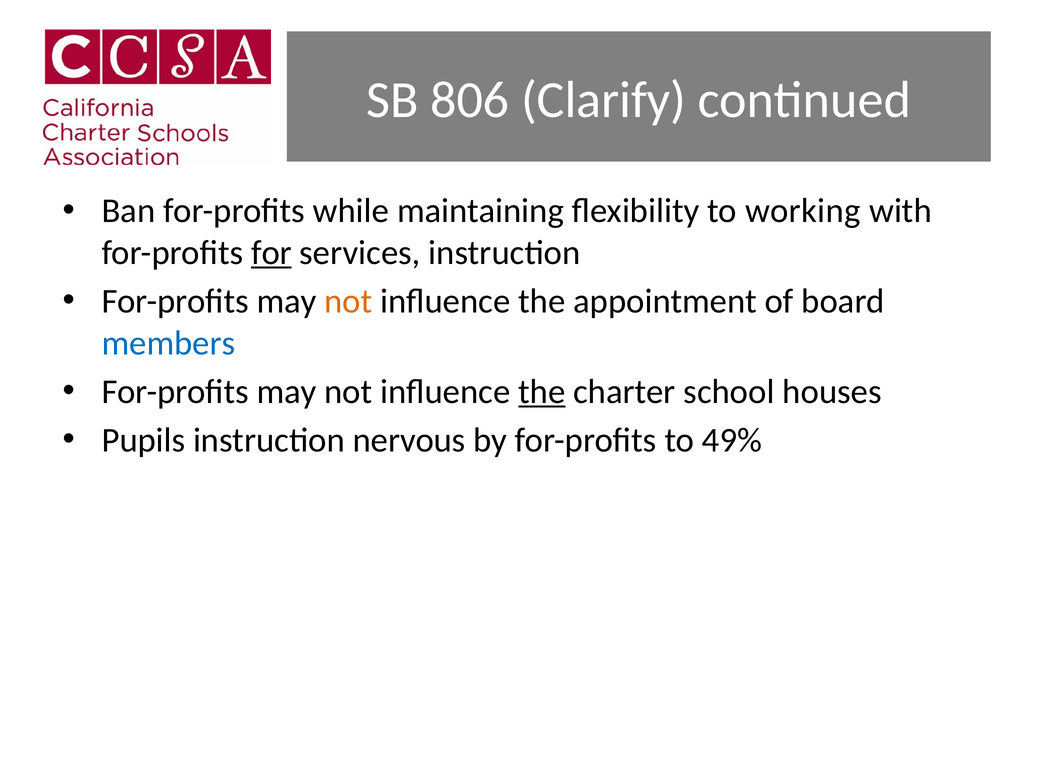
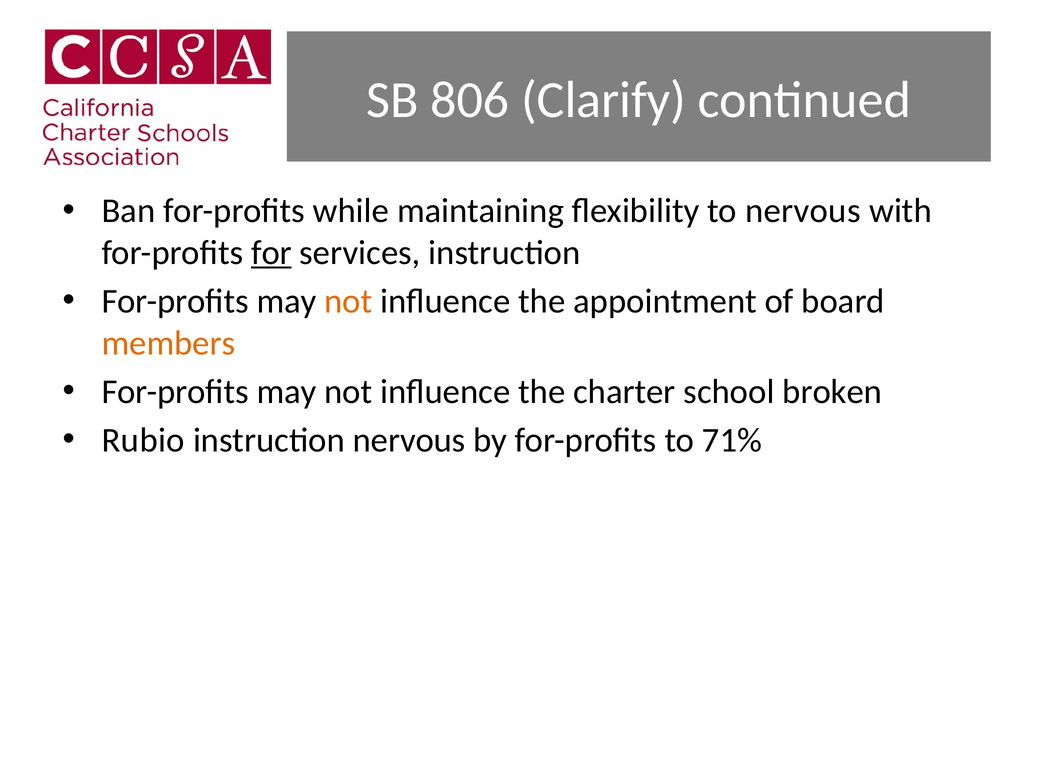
to working: working -> nervous (803, 211)
members colour: blue -> orange (168, 343)
the underline: present -> none (542, 392)
houses: houses -> broken (832, 392)
Pupils: Pupils -> Rubio (143, 440)
49%: 49% -> 71% (732, 440)
